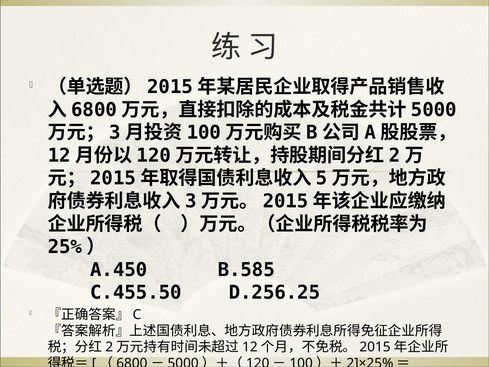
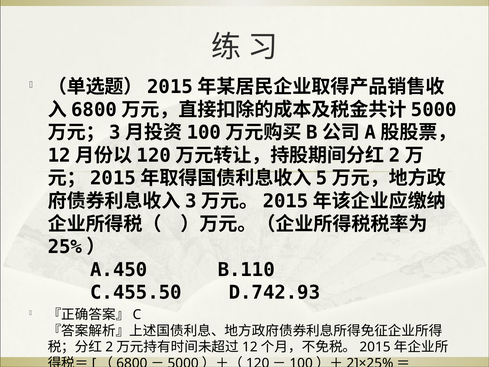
B.585: B.585 -> B.110 (246, 270)
D.256.25: D.256.25 -> D.742.93 (274, 292)
